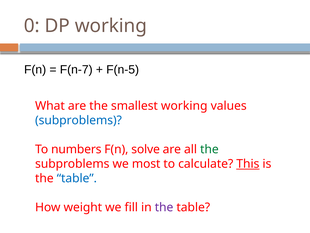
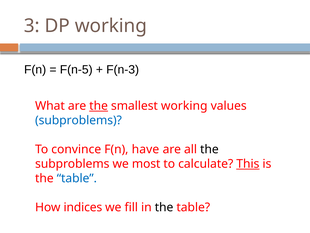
0: 0 -> 3 (32, 26)
F(n-7: F(n-7 -> F(n-5 (76, 70)
F(n-5: F(n-5 -> F(n-3 (123, 70)
the underline: none -> present (99, 106)
numbers: numbers -> convince (76, 149)
solve: solve -> have (145, 149)
the colour: green -> black (209, 149)
weight: weight -> indices (83, 207)
the colour: purple -> black (164, 207)
